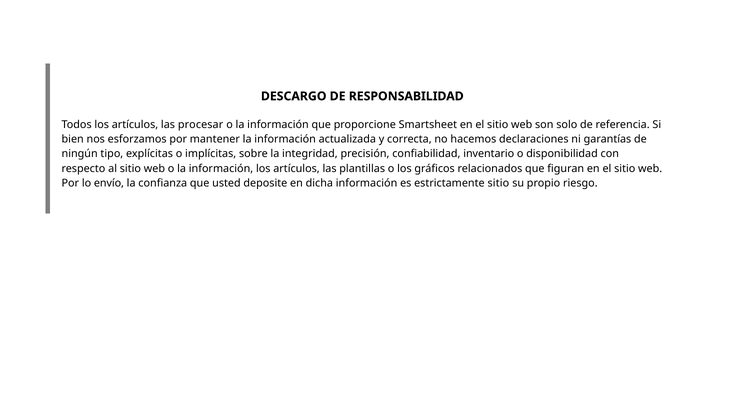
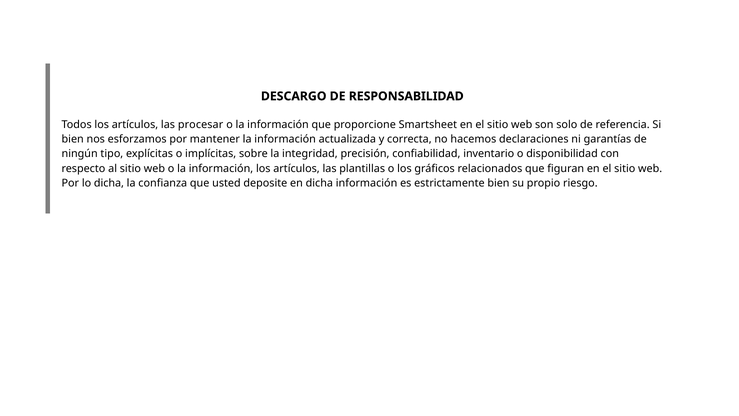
lo envío: envío -> dicha (109, 183)
estrictamente sitio: sitio -> bien (498, 183)
